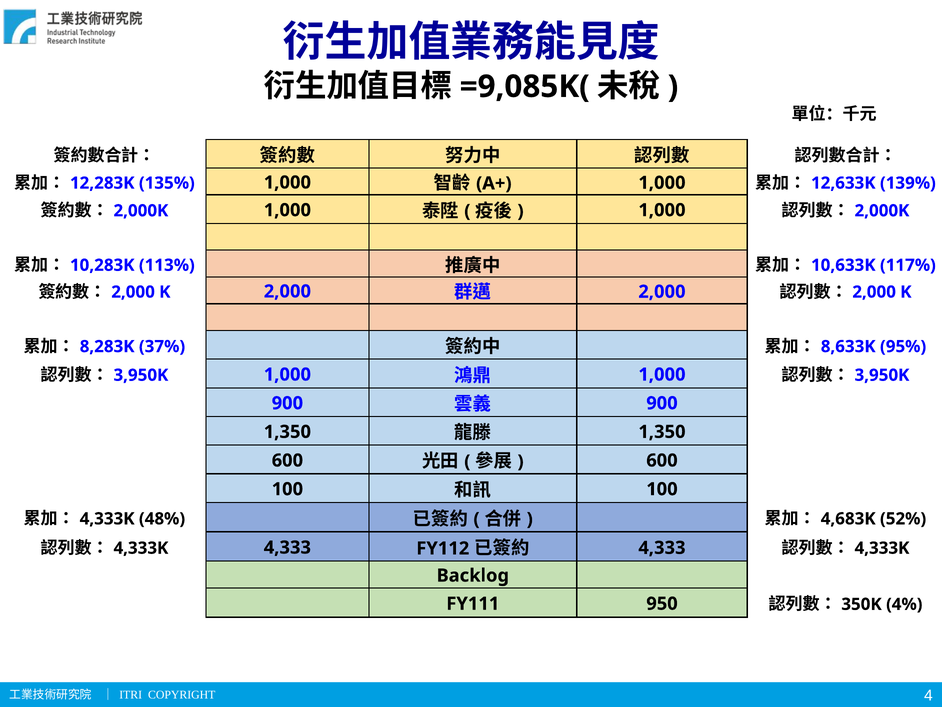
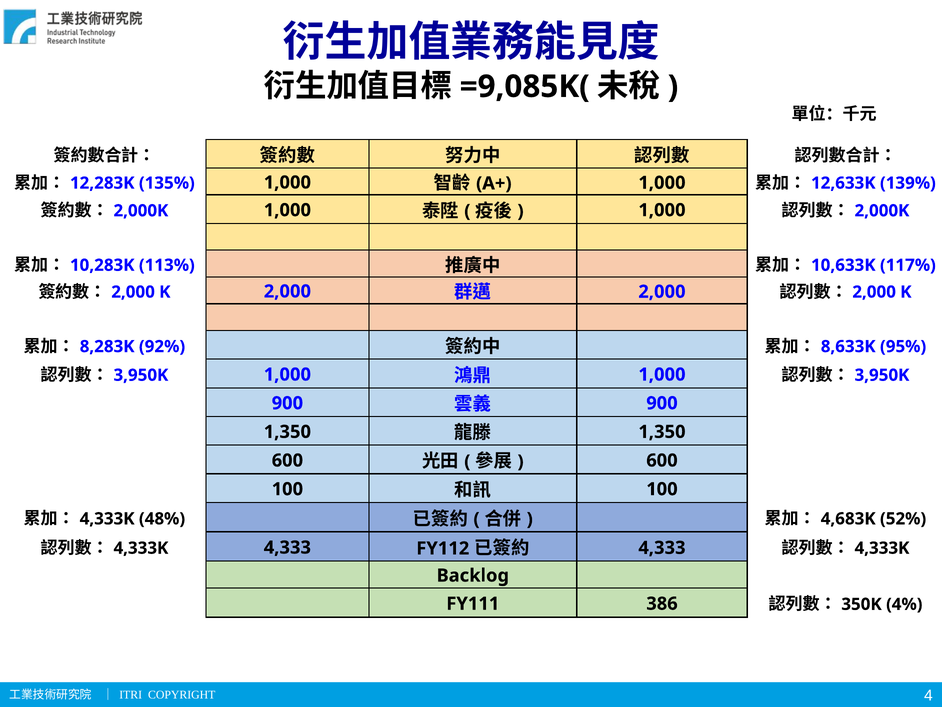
37%: 37% -> 92% (162, 346)
950: 950 -> 386 (662, 603)
